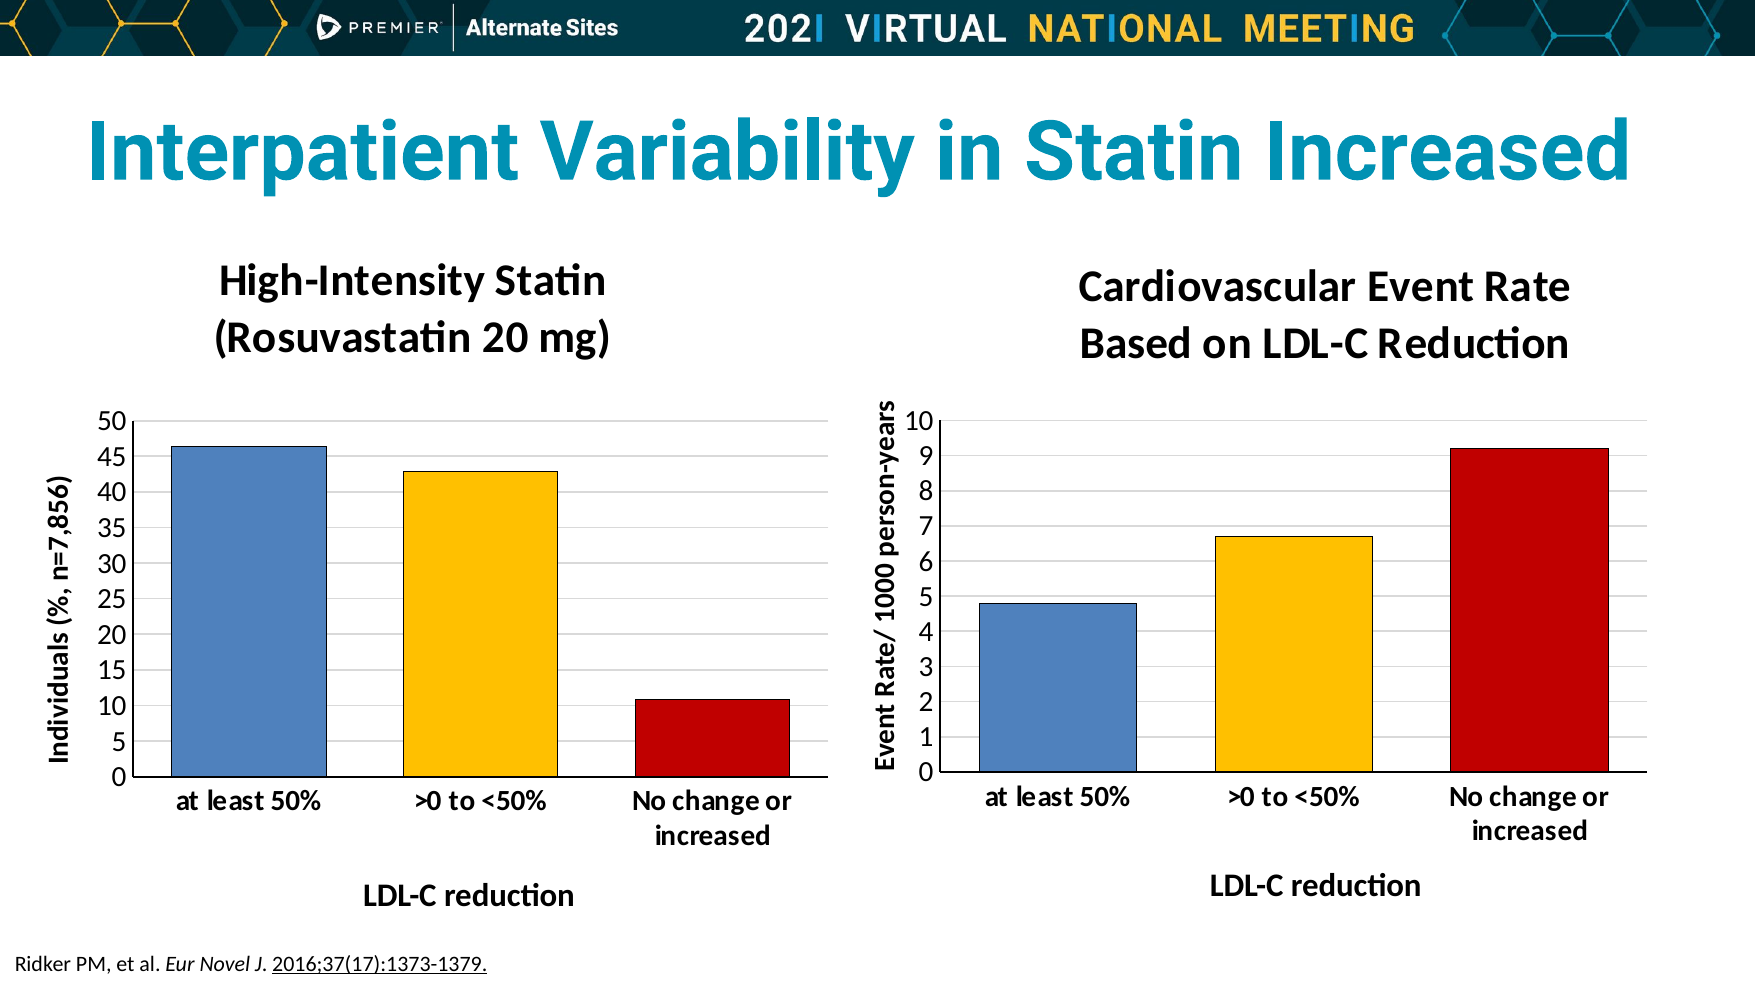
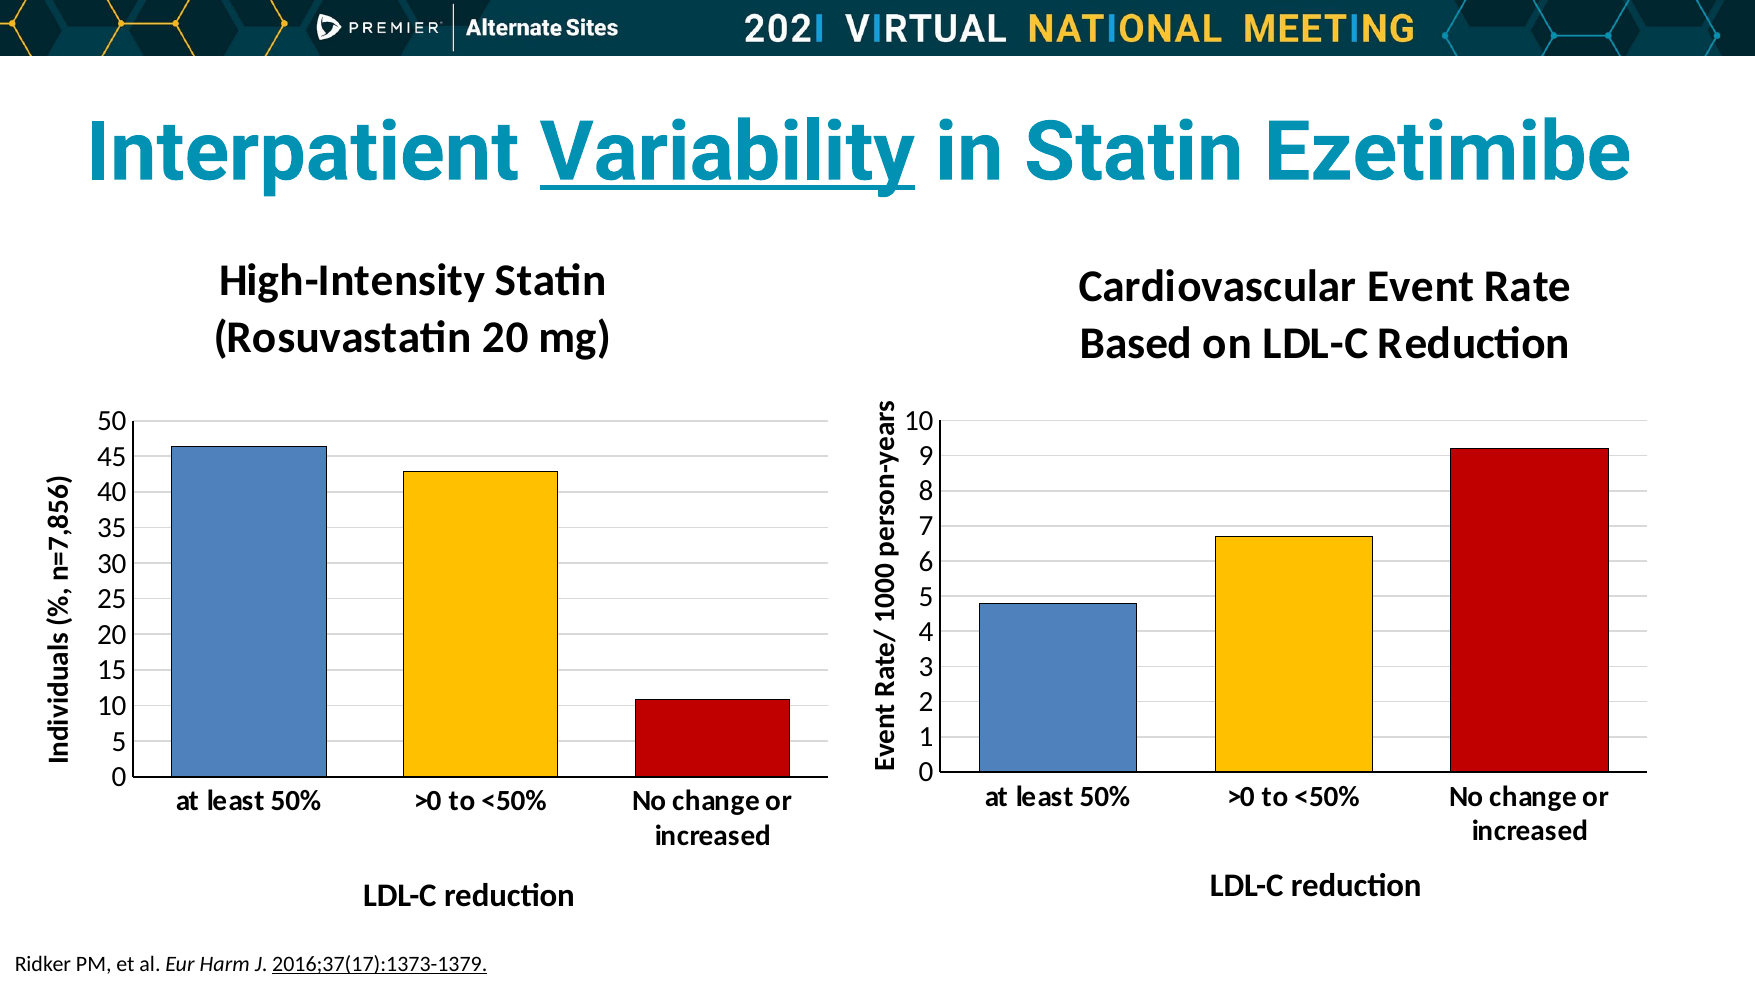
Variability underline: none -> present (727, 152)
Statin Increased: Increased -> Ezetimibe (1448, 152)
Novel: Novel -> Harm (225, 964)
